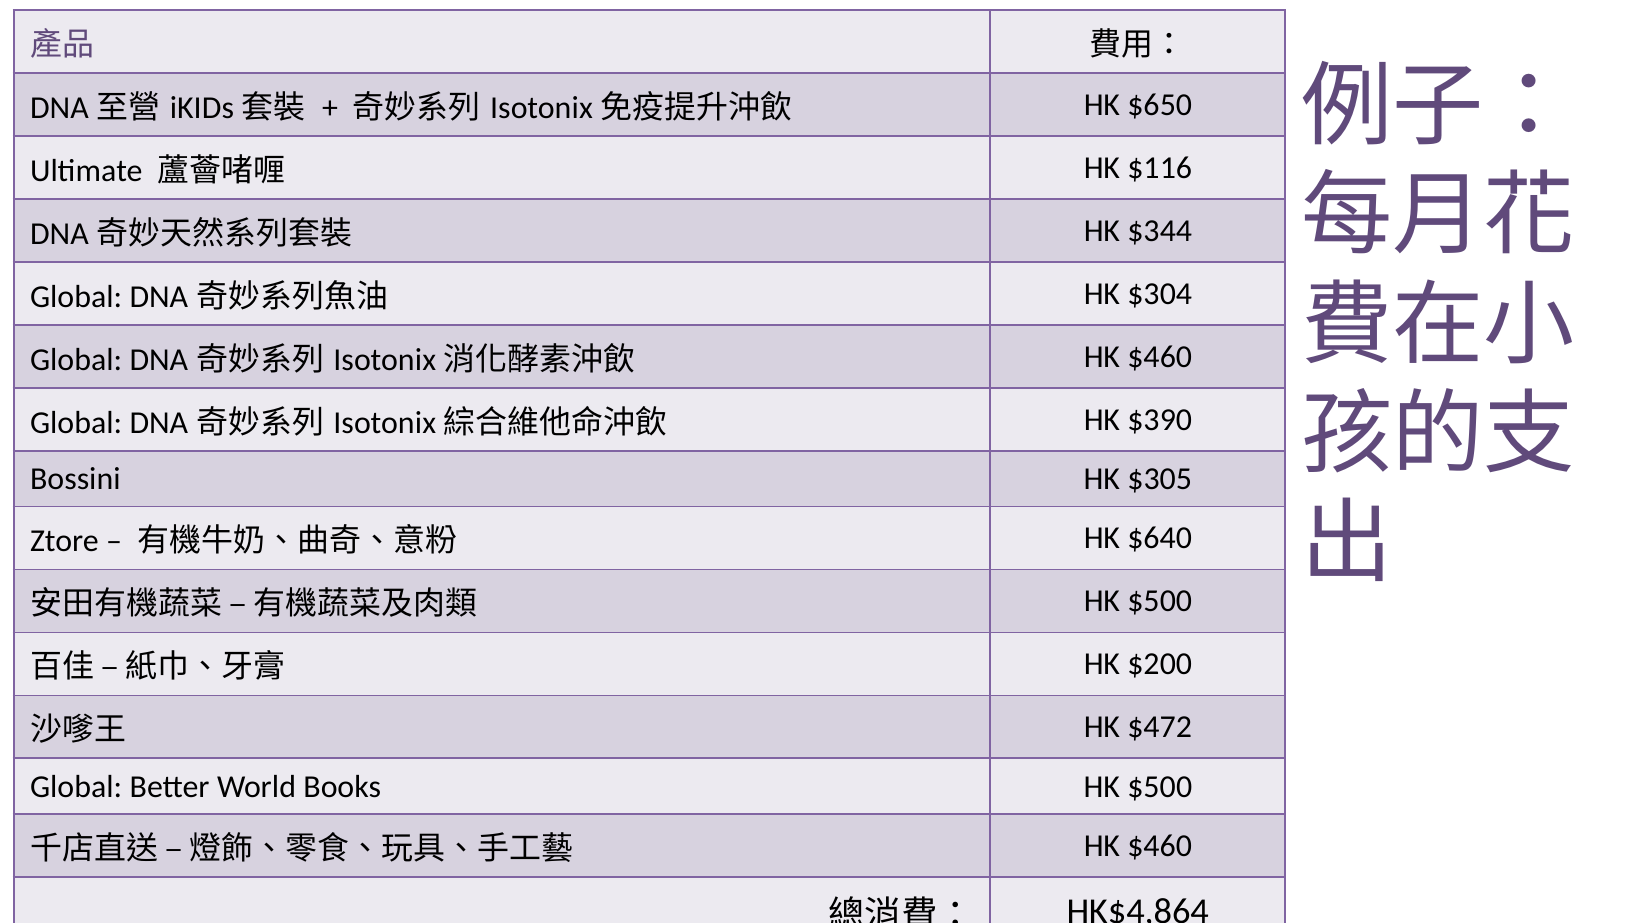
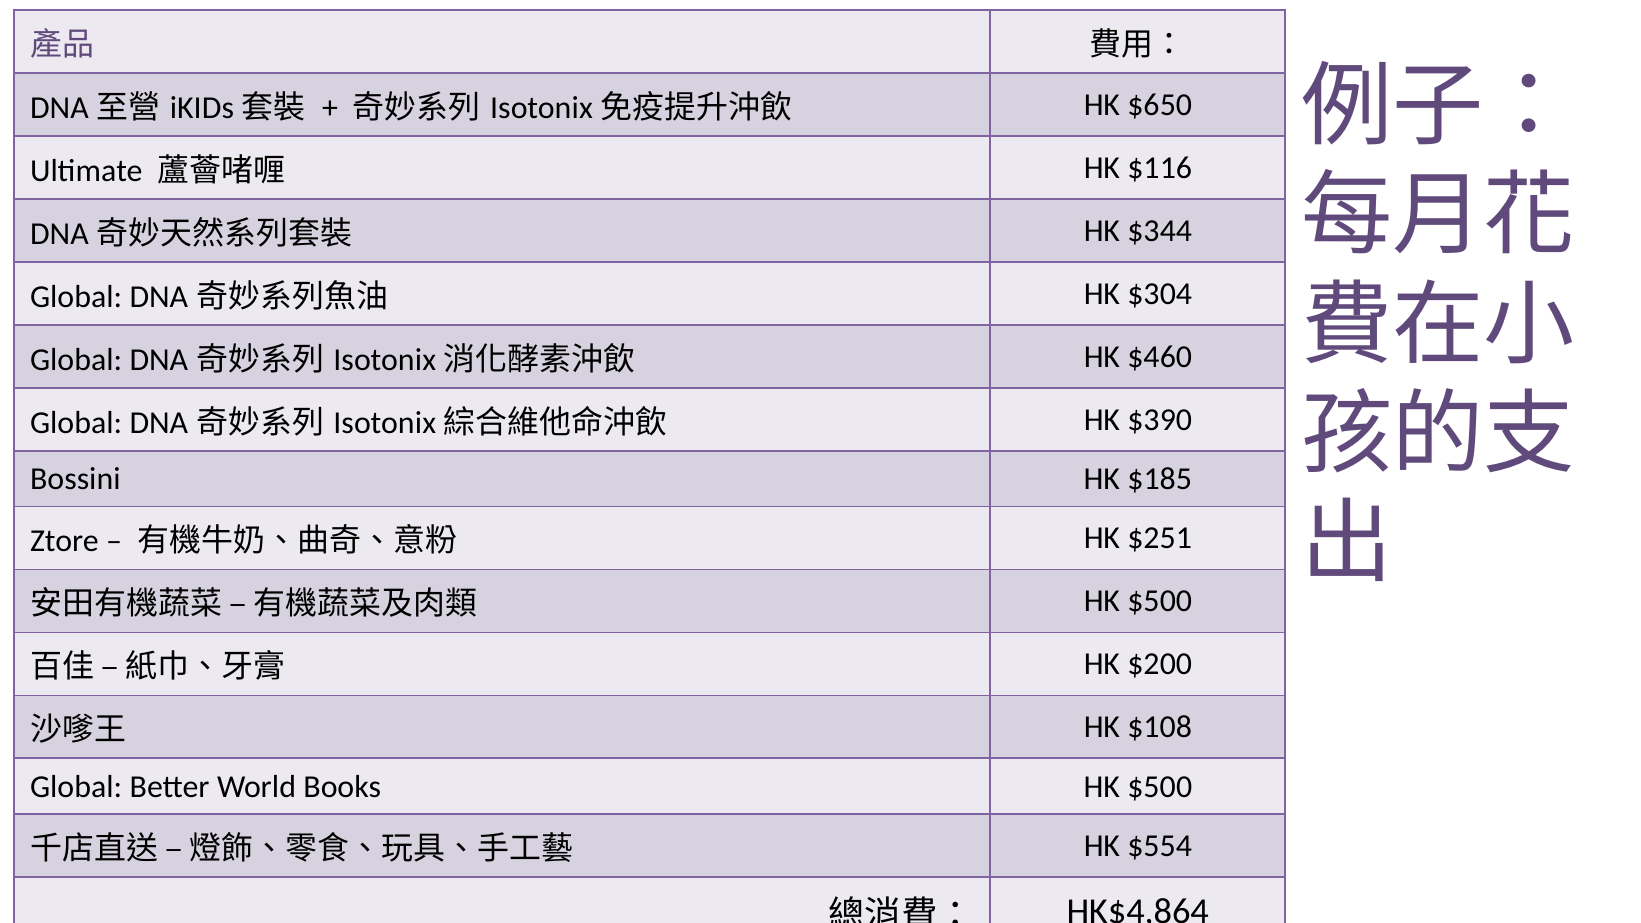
$305: $305 -> $185 (1160, 479)
$640: $640 -> $251 (1160, 538)
$472: $472 -> $108 (1160, 727)
$460: $460 -> $554 (1160, 846)
